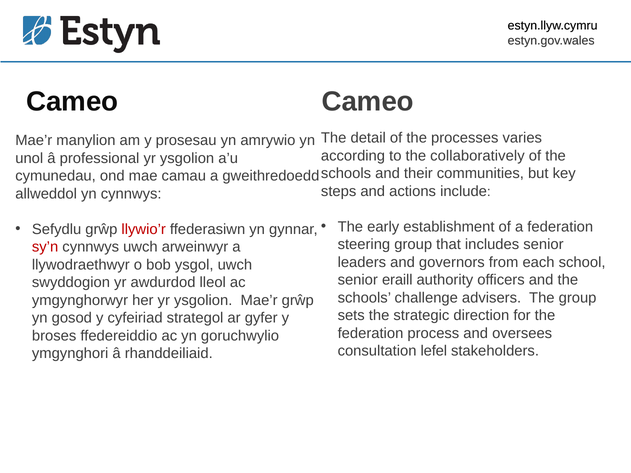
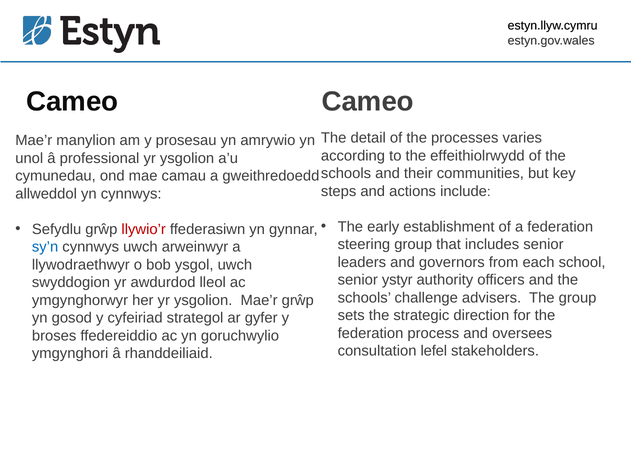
collaboratively: collaboratively -> effeithiolrwydd (477, 156)
sy’n colour: red -> blue (45, 247)
eraill: eraill -> ystyr (397, 280)
